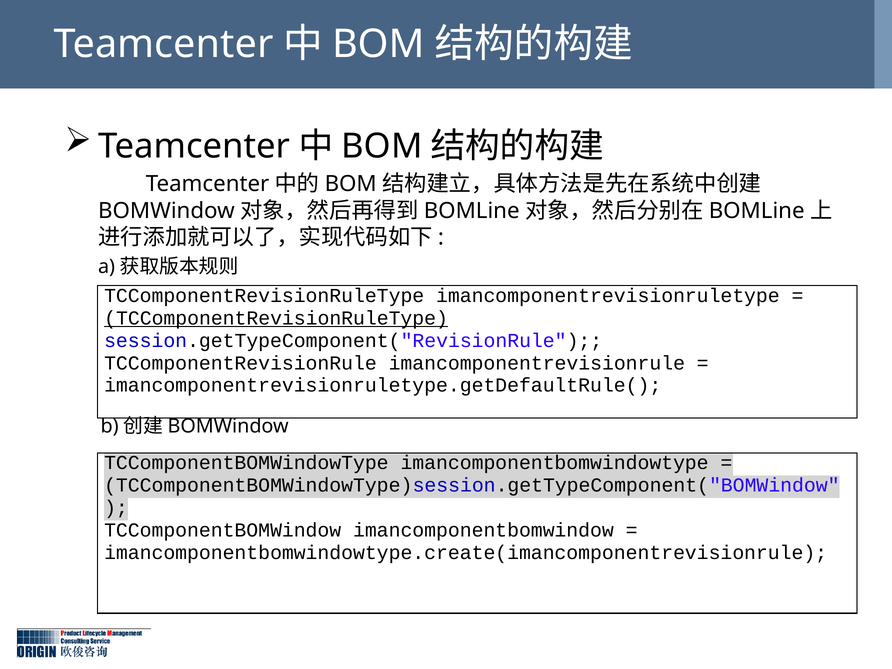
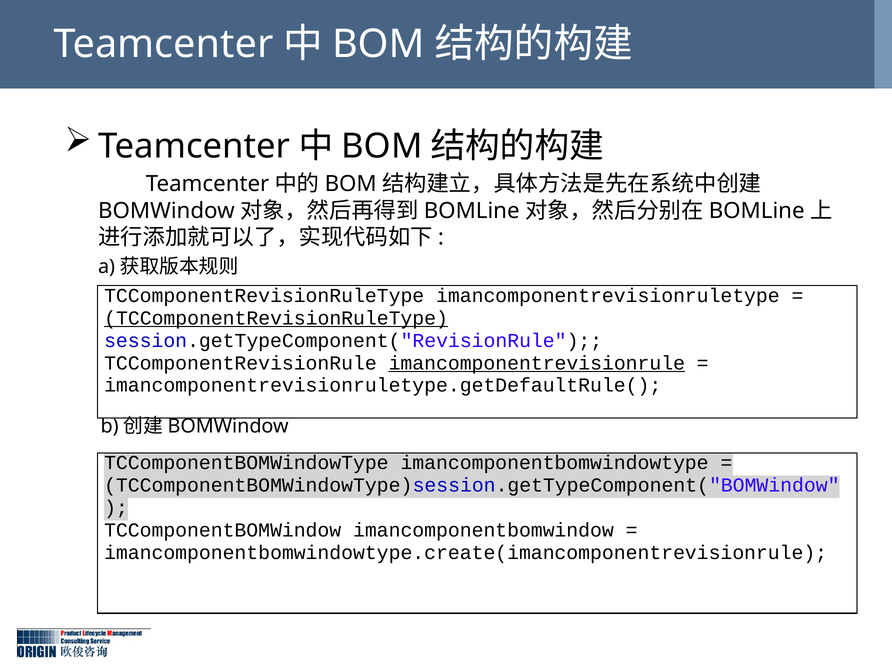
imancomponentrevisionrule underline: none -> present (537, 363)
